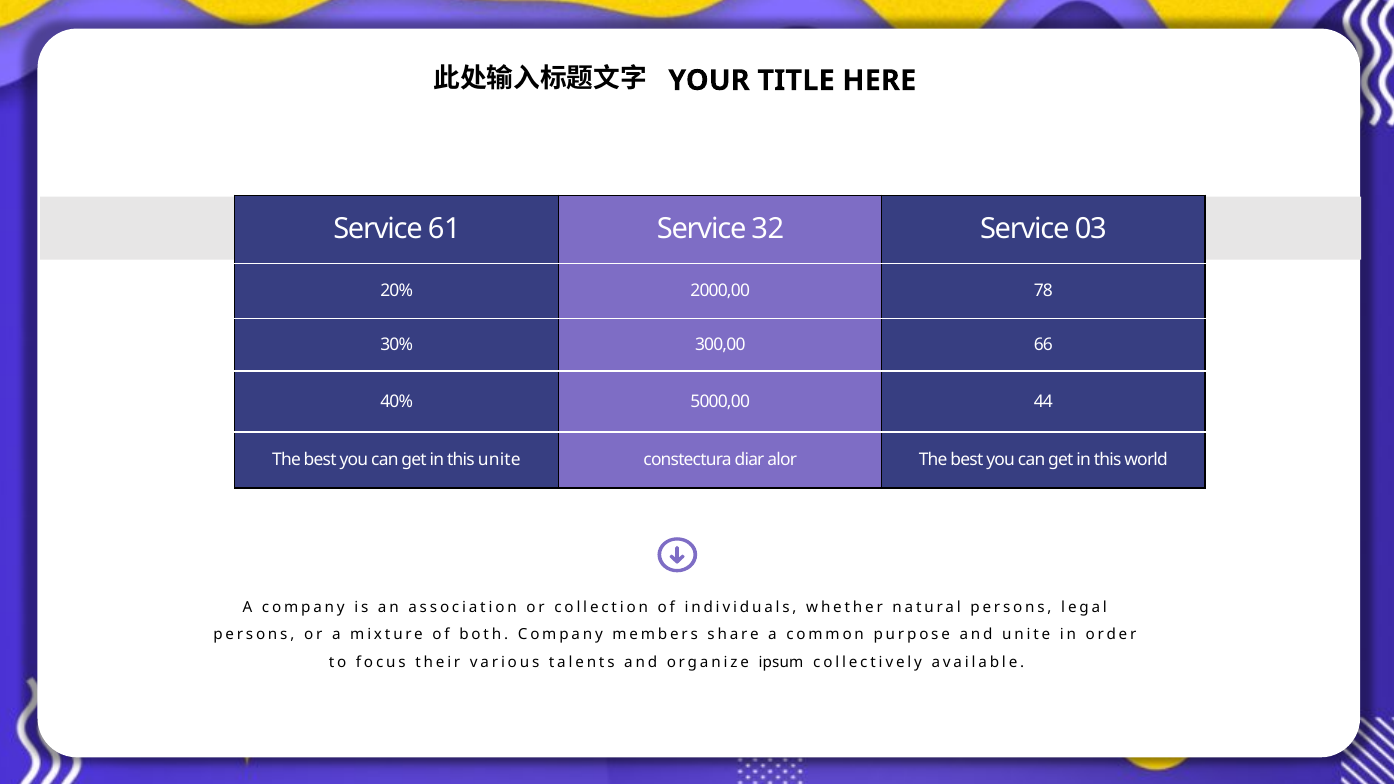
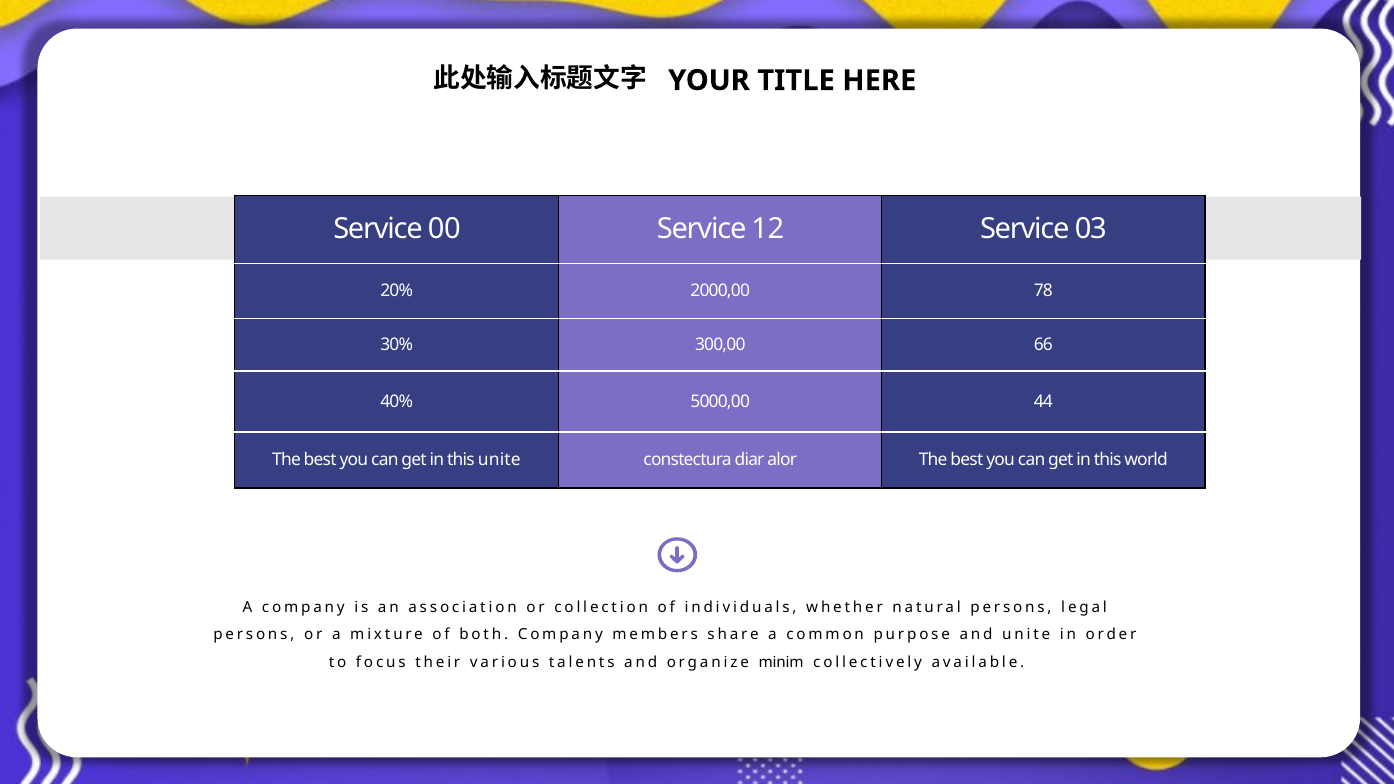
61: 61 -> 00 (444, 229)
32: 32 -> 12 (768, 229)
ipsum: ipsum -> minim (781, 662)
